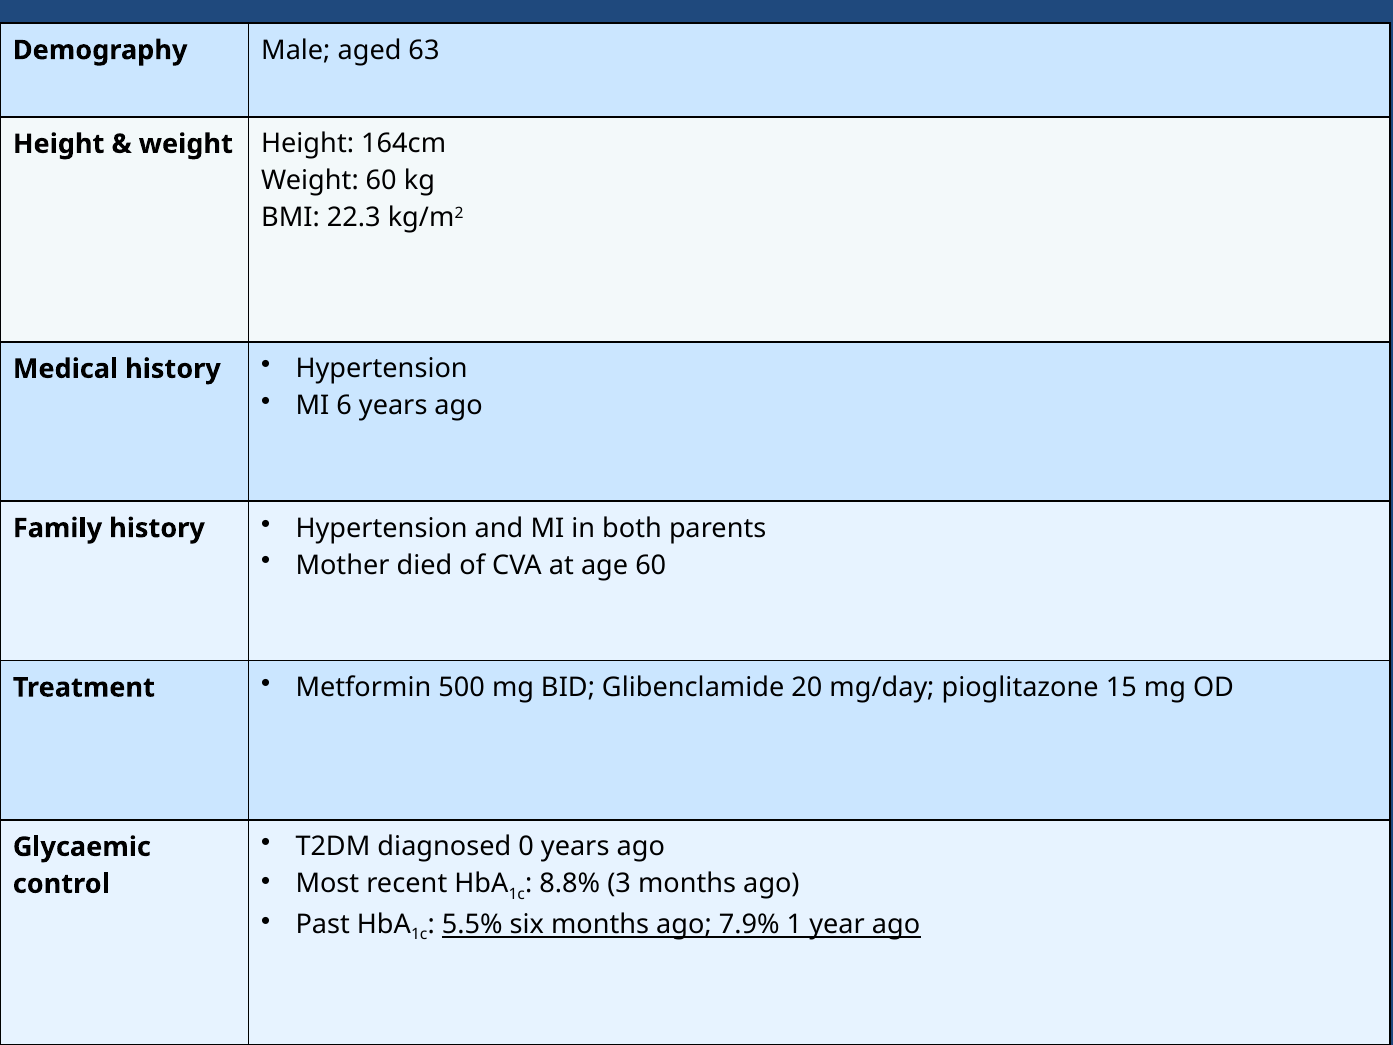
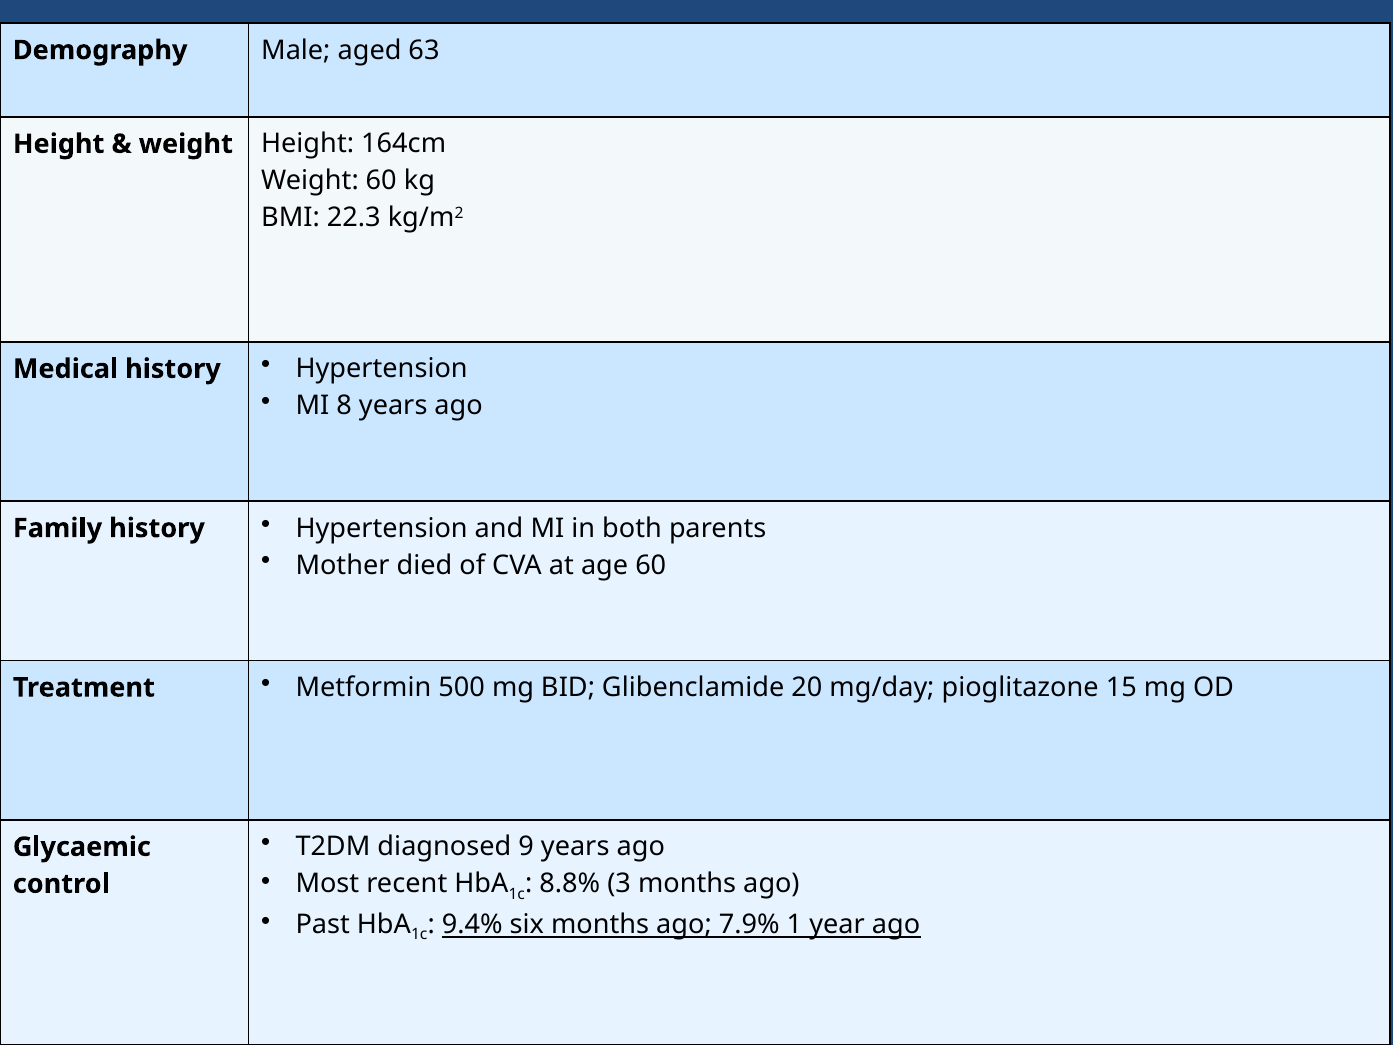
6: 6 -> 8 (344, 406)
0: 0 -> 9 (526, 847)
5.5%: 5.5% -> 9.4% (472, 924)
